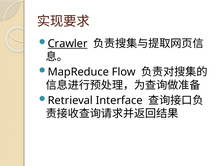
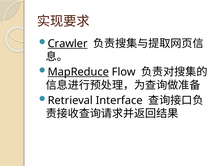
MapReduce underline: none -> present (78, 72)
